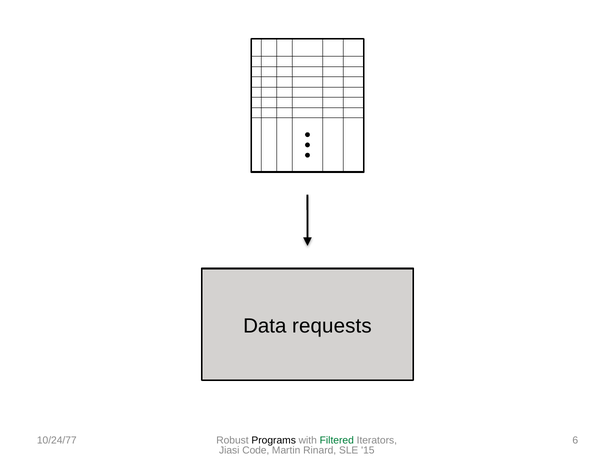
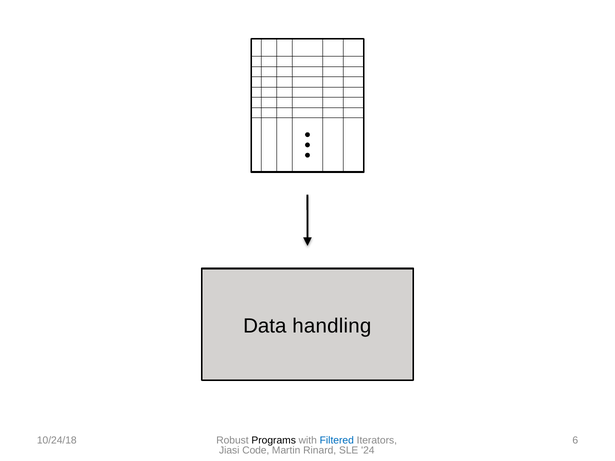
requests: requests -> handling (332, 326)
10/24/77: 10/24/77 -> 10/24/18 (57, 440)
Filtered colour: green -> blue (337, 440)
15: 15 -> 24 (368, 451)
